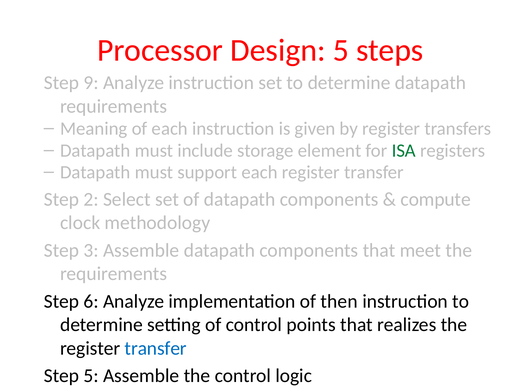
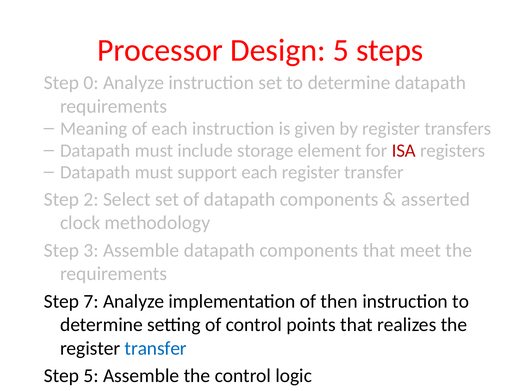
9: 9 -> 0 (91, 83)
ISA colour: green -> red (404, 150)
compute: compute -> asserted (436, 199)
6: 6 -> 7 (91, 301)
